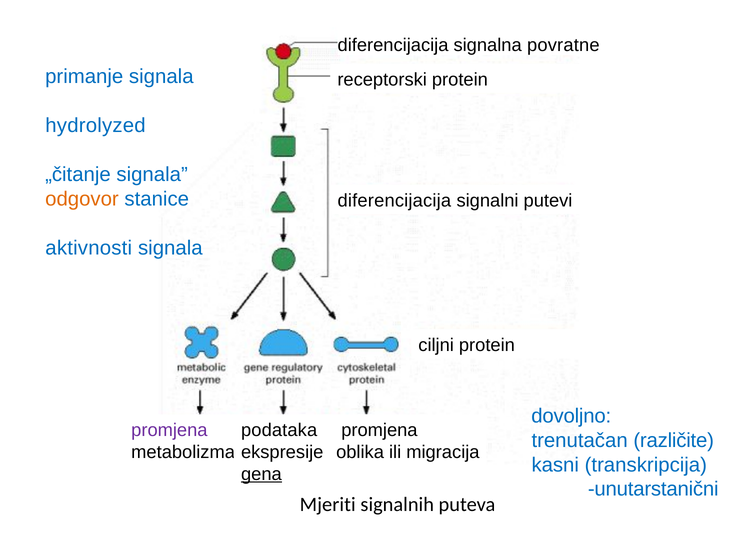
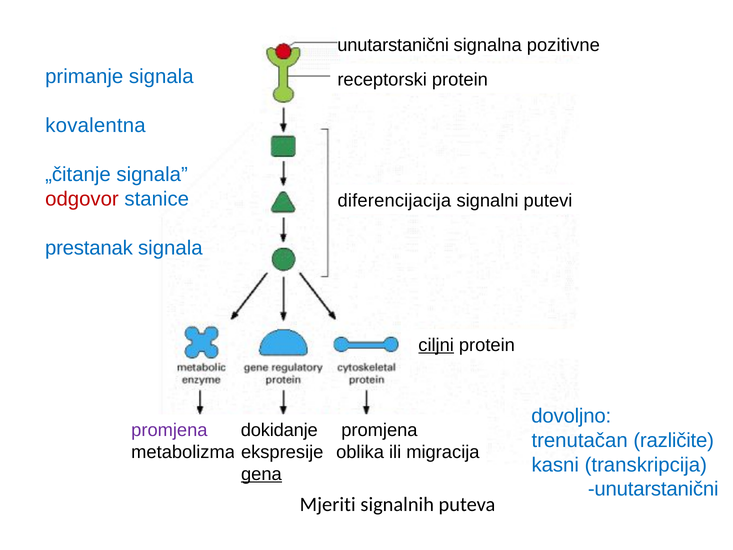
diferencijacija: diferencijacija -> unutarstanični (393, 45)
povratne: povratne -> pozitivne (563, 45)
hydrolyzed: hydrolyzed -> kovalentna (96, 126)
odgovor colour: orange -> red (82, 199)
aktivnosti: aktivnosti -> prestanak (89, 248)
ciljni underline: none -> present (436, 345)
podataka: podataka -> dokidanje (279, 430)
